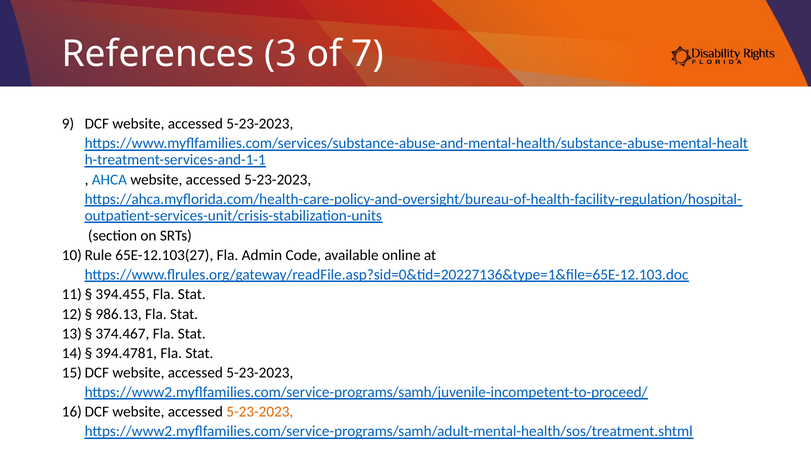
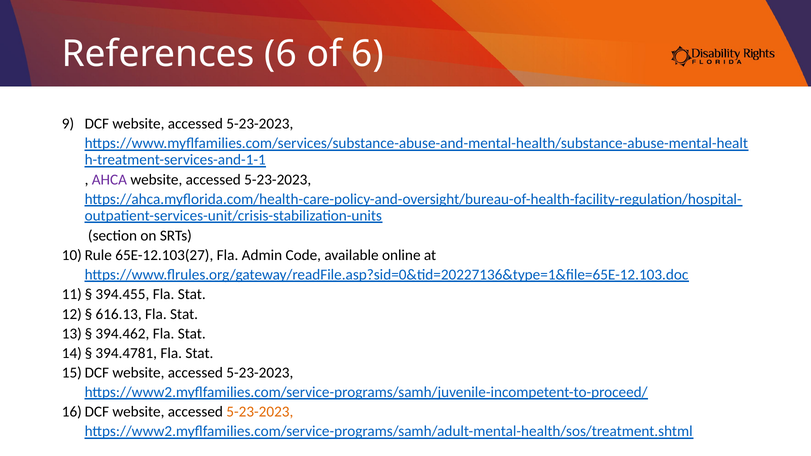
References 3: 3 -> 6 (281, 54)
of 7: 7 -> 6 (368, 54)
AHCA colour: blue -> purple (109, 180)
986.13: 986.13 -> 616.13 (119, 314)
374.467: 374.467 -> 394.462 (122, 334)
